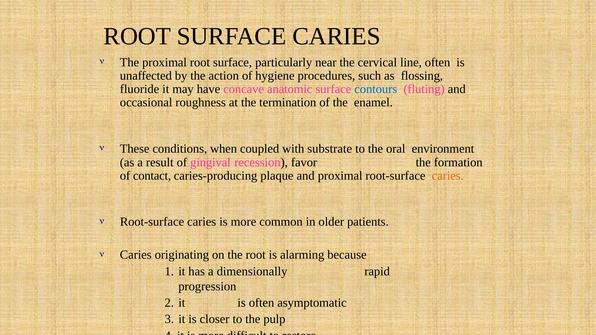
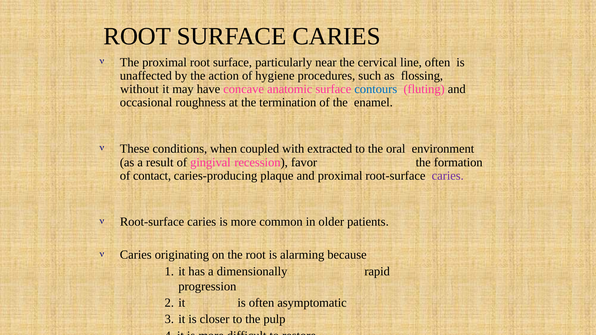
fluoride: fluoride -> without (140, 89)
substrate: substrate -> extracted (330, 149)
caries colour: orange -> purple (448, 176)
